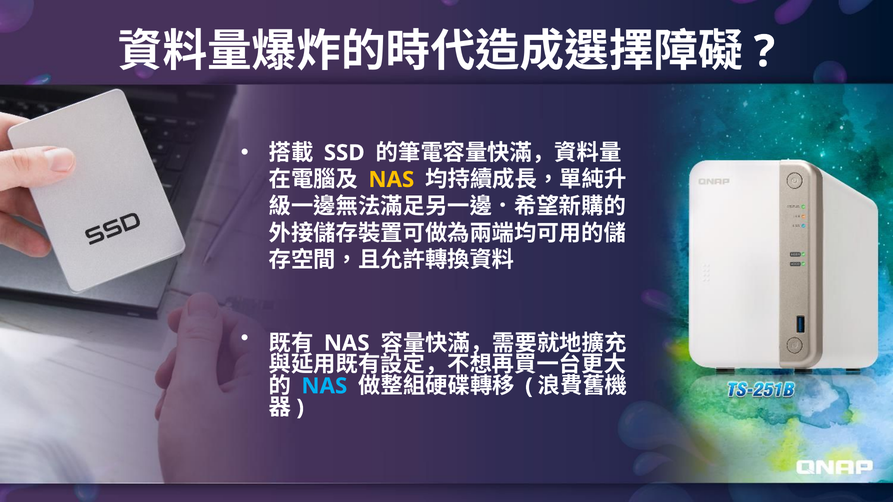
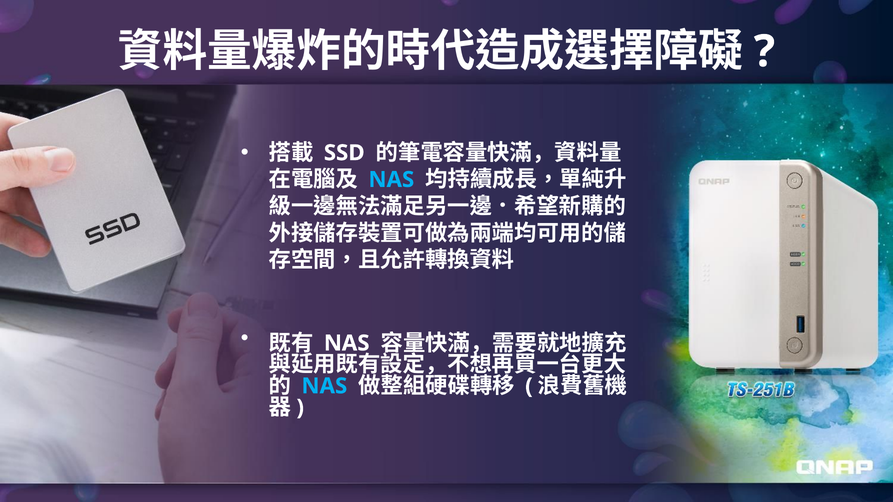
NAS colour: yellow -> light blue (391, 180)
